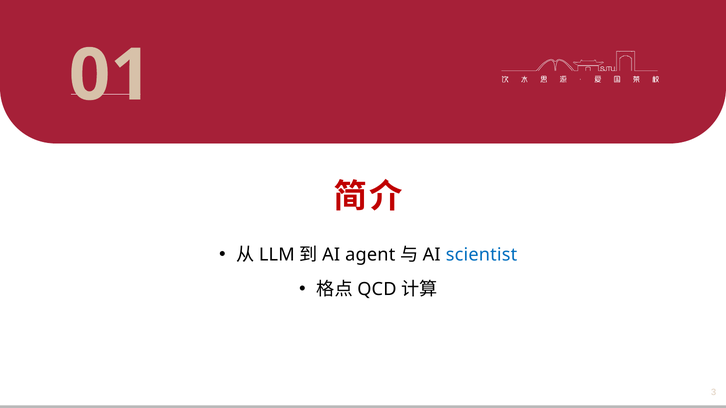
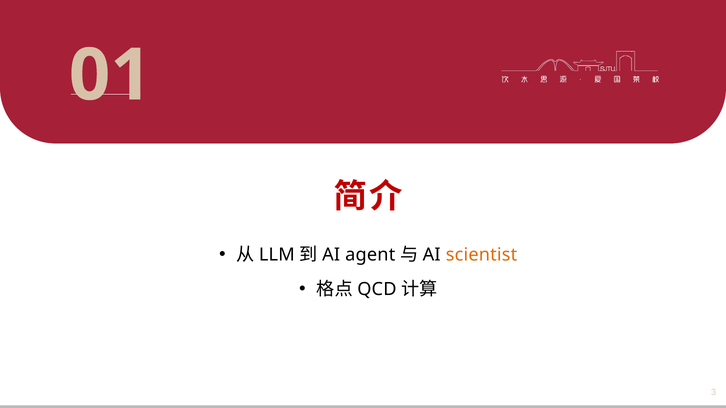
scientist colour: blue -> orange (481, 255)
